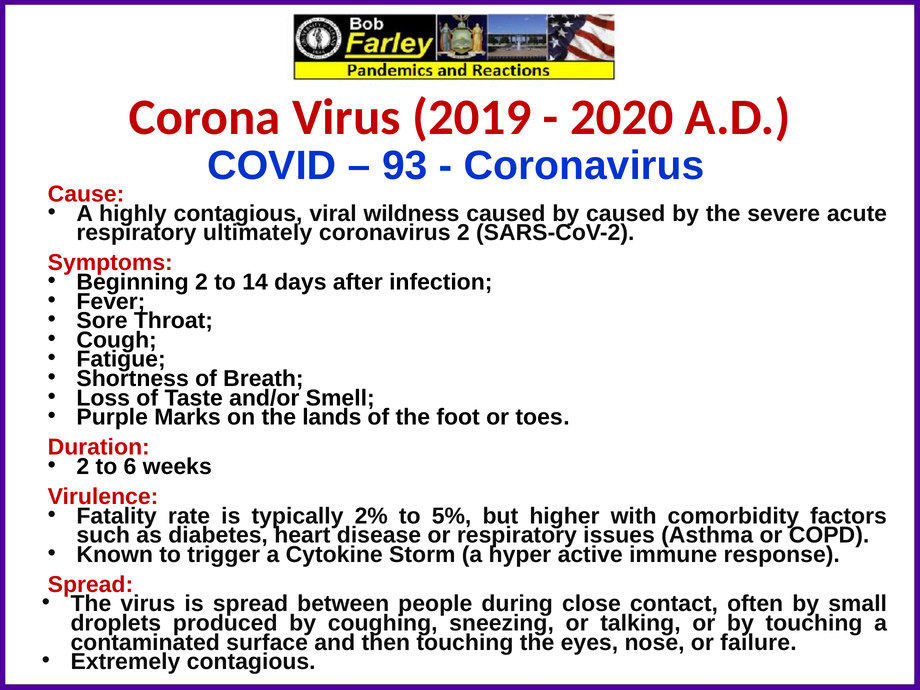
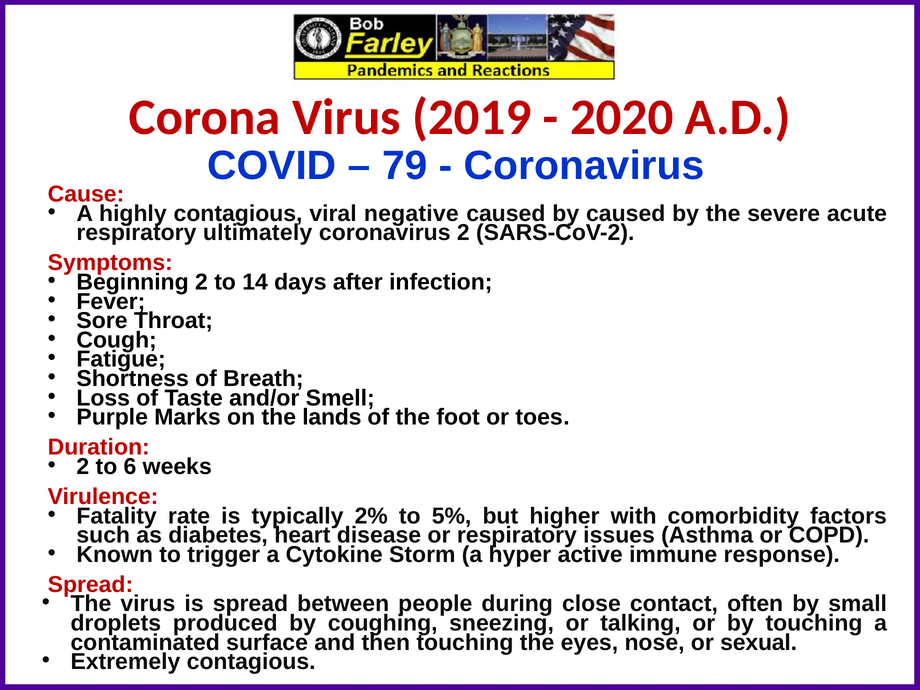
93: 93 -> 79 (405, 166)
wildness: wildness -> negative (411, 214)
failure: failure -> sexual (759, 642)
